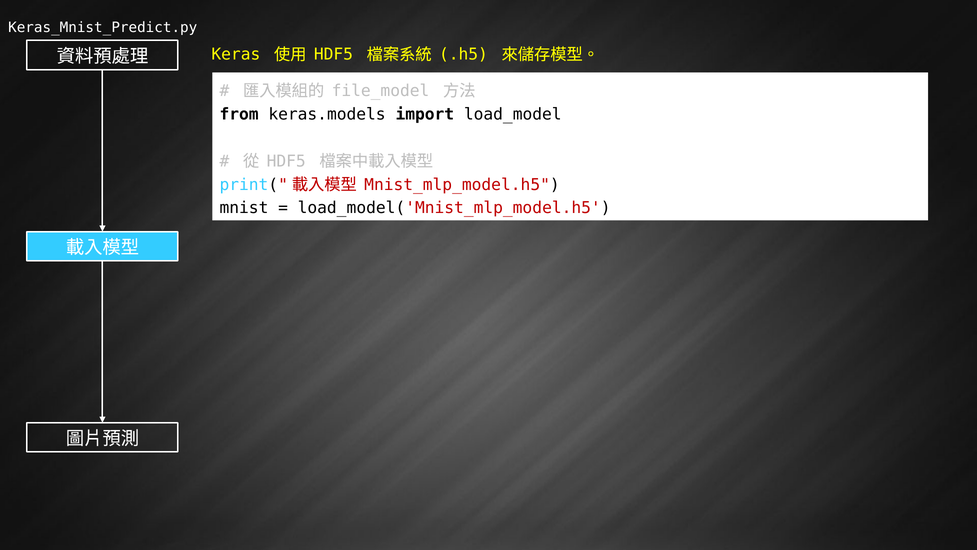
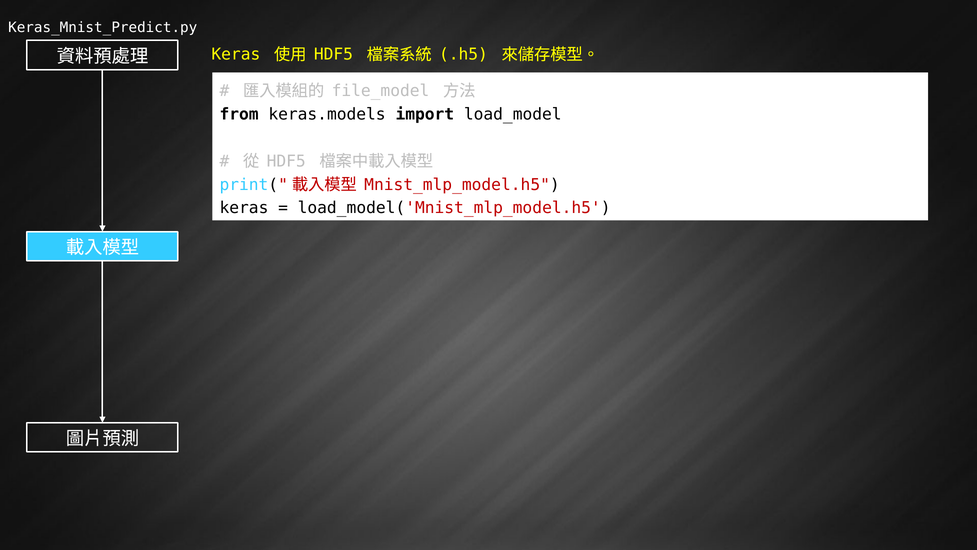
mnist: mnist -> keras (244, 208)
